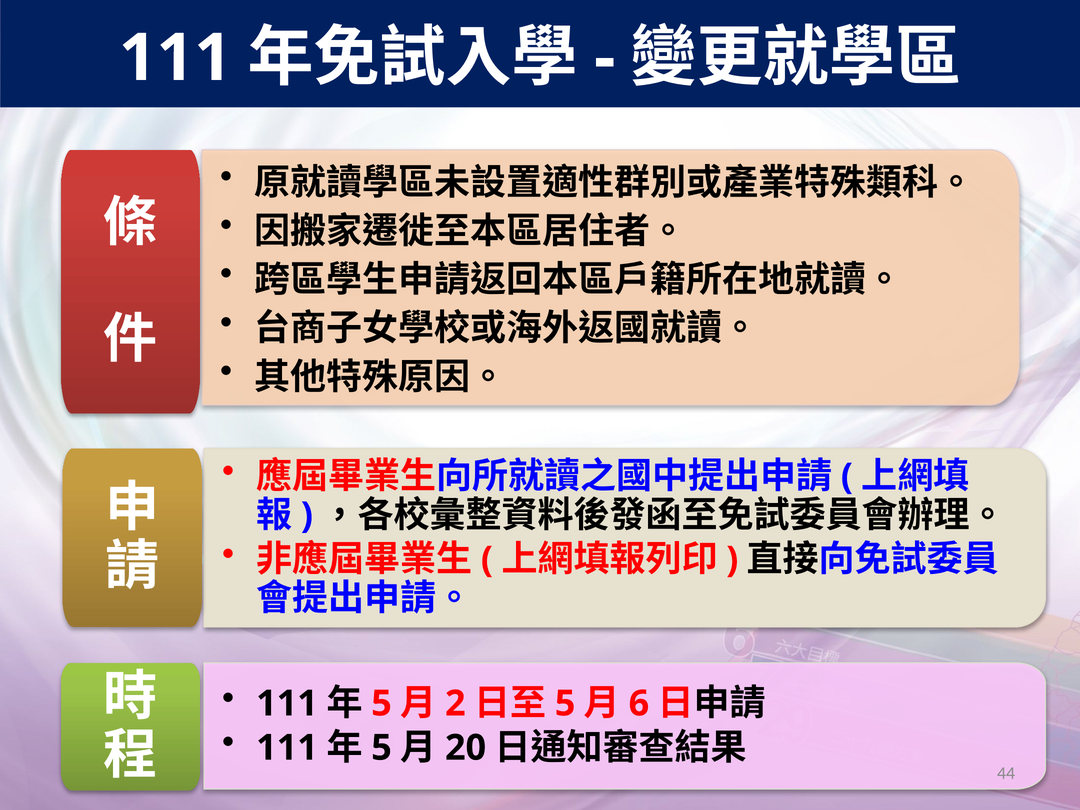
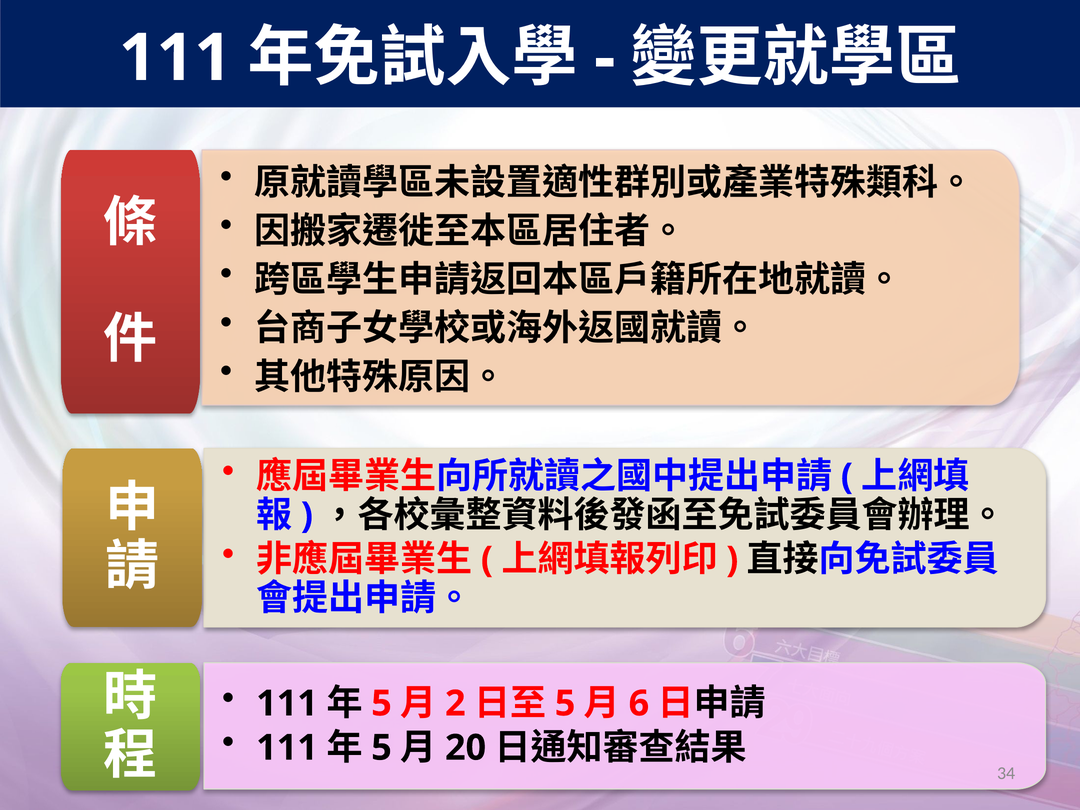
44: 44 -> 34 (1006, 773)
